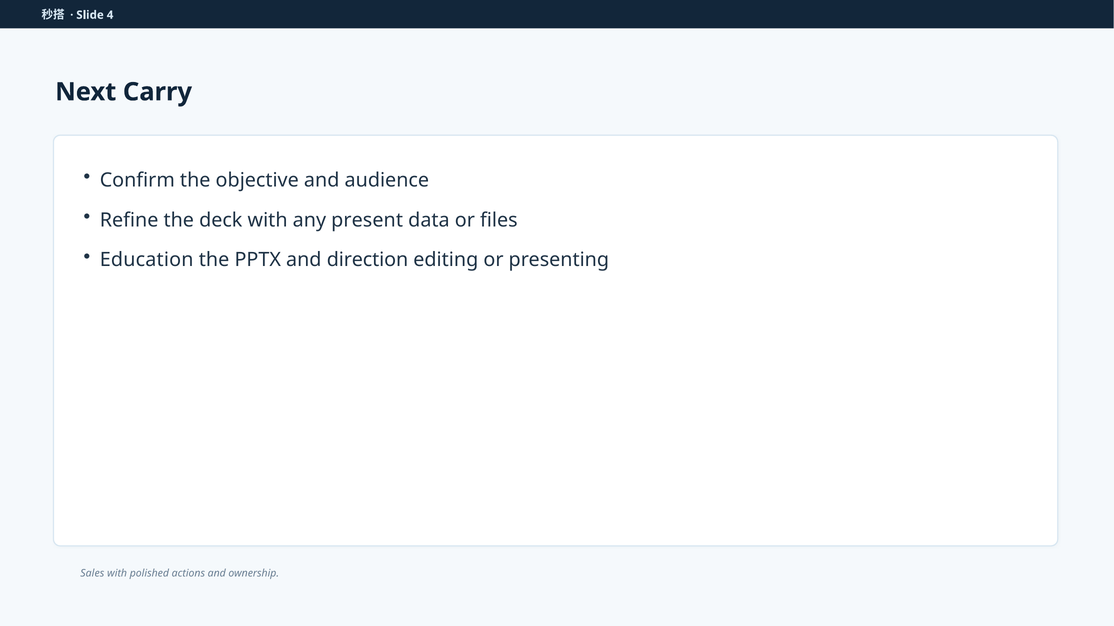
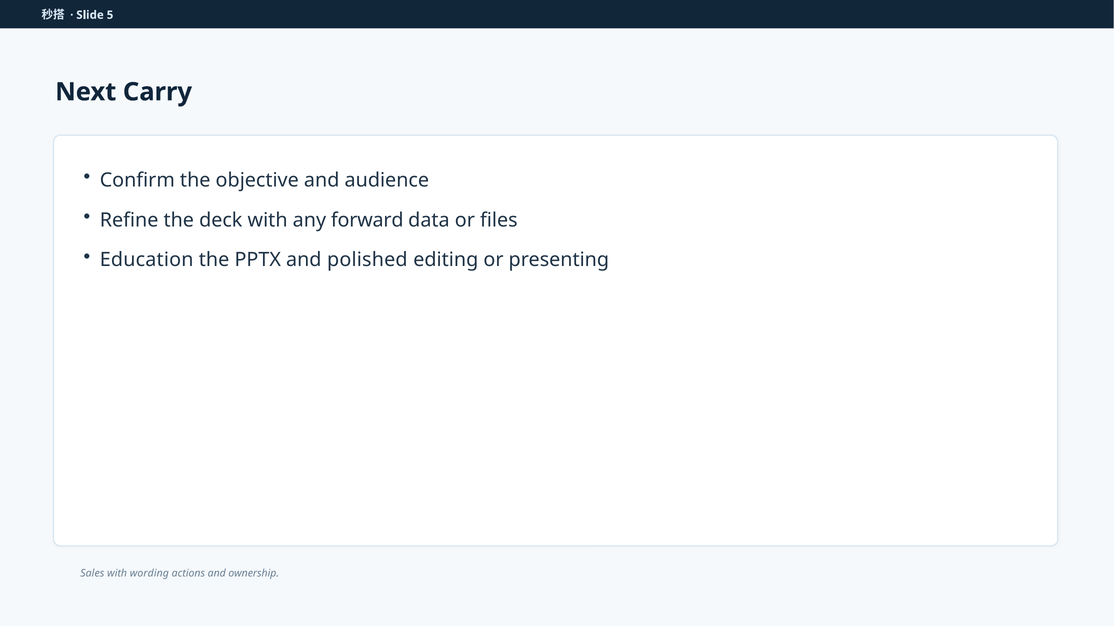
4: 4 -> 5 (110, 15)
present: present -> forward (367, 220)
direction: direction -> polished (367, 260)
polished: polished -> wording (149, 574)
